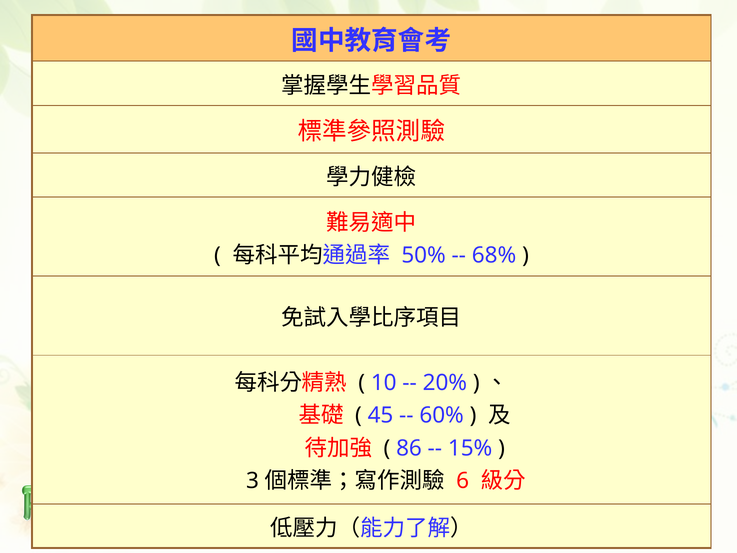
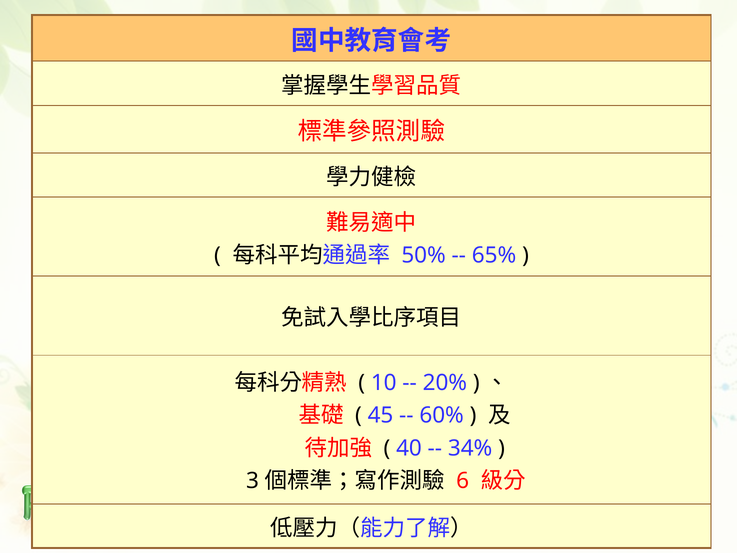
68%: 68% -> 65% (494, 255)
86: 86 -> 40 (409, 448)
15%: 15% -> 34% (470, 448)
